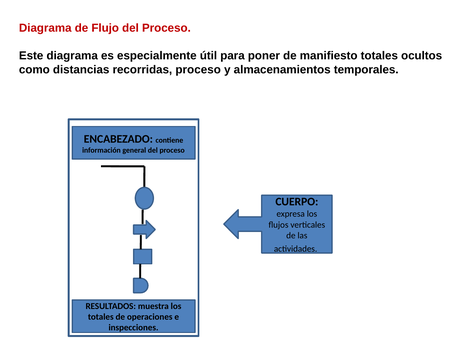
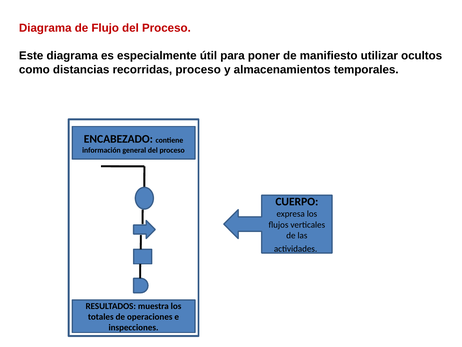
manifiesto totales: totales -> utilizar (379, 56)
